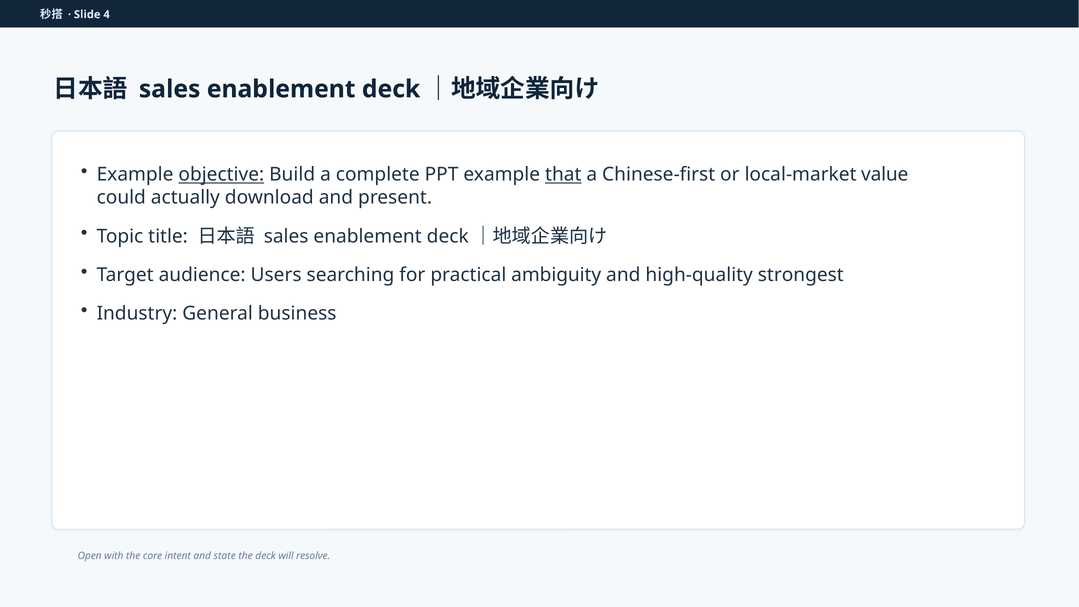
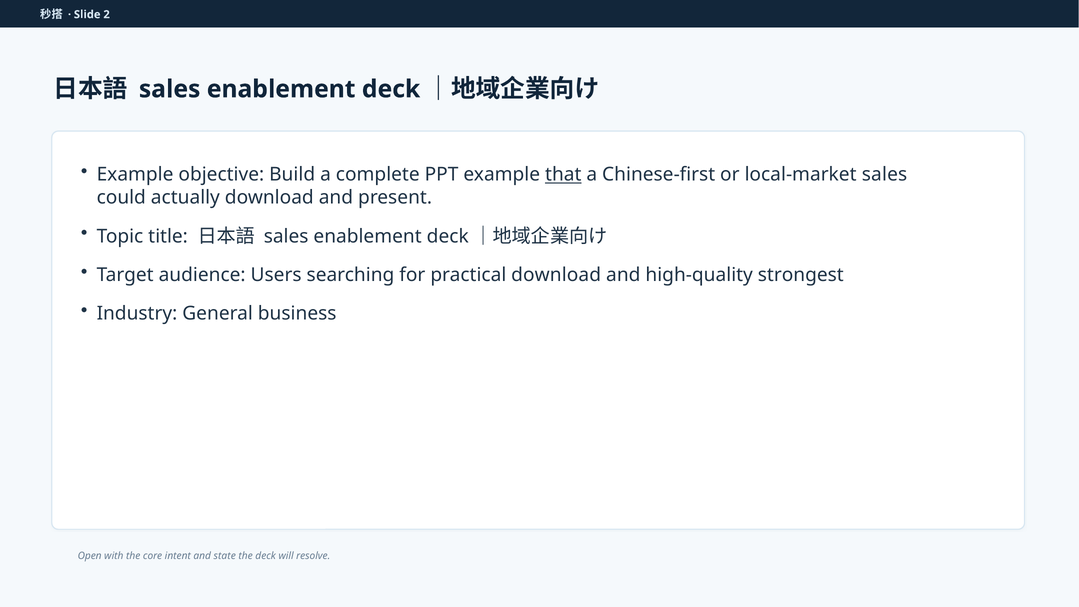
4: 4 -> 2 (107, 15)
objective underline: present -> none (221, 175)
local-market value: value -> sales (885, 175)
practical ambiguity: ambiguity -> download (556, 275)
